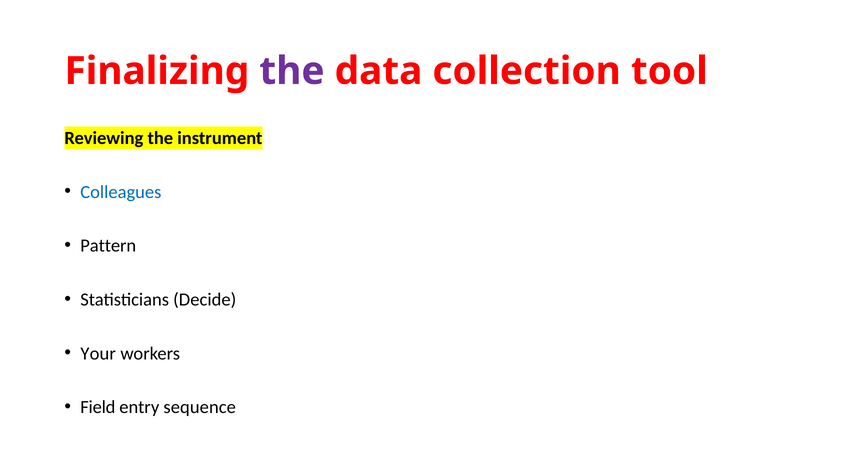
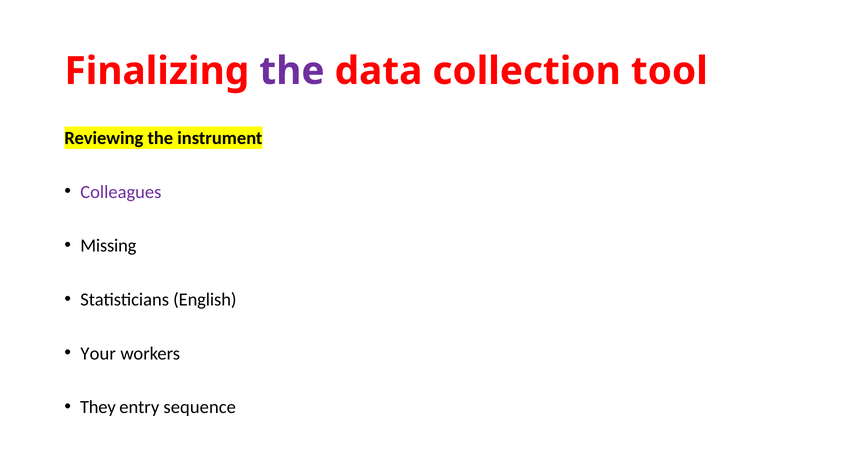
Colleagues colour: blue -> purple (121, 192)
Pattern: Pattern -> Missing (108, 246)
Decide: Decide -> English (205, 300)
Field: Field -> They (98, 407)
